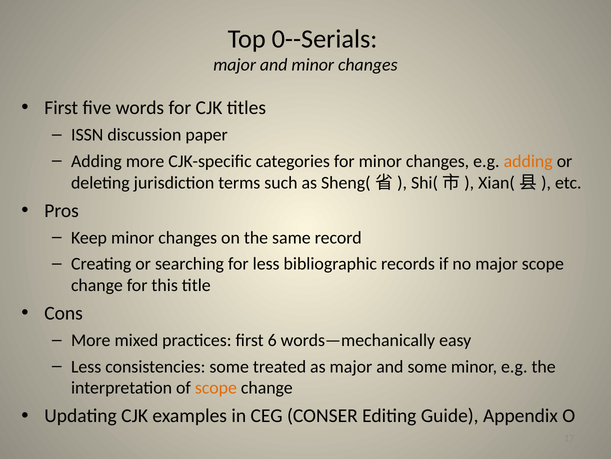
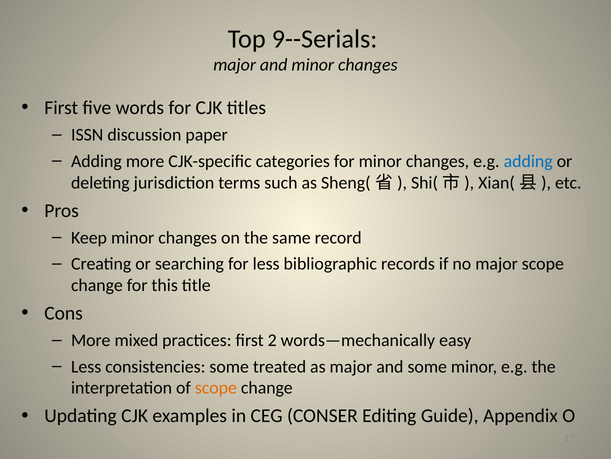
0--Serials: 0--Serials -> 9--Serials (325, 39)
adding colour: orange -> blue (528, 161)
6: 6 -> 2 (272, 340)
